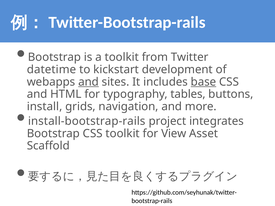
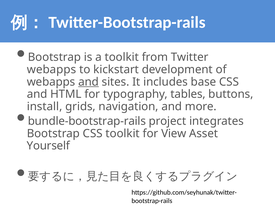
datetime: datetime -> webapps (52, 70)
base underline: present -> none (203, 82)
install-bootstrap-rails: install-bootstrap-rails -> bundle-bootstrap-rails (87, 121)
Scaffold: Scaffold -> Yourself (48, 146)
